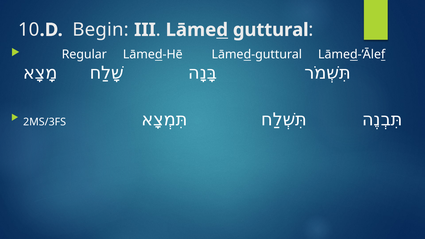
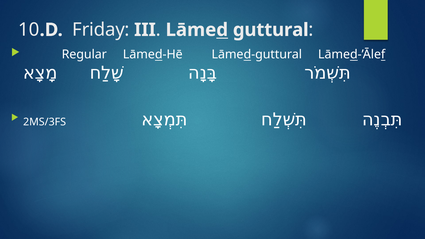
Begin: Begin -> Friday (101, 30)
